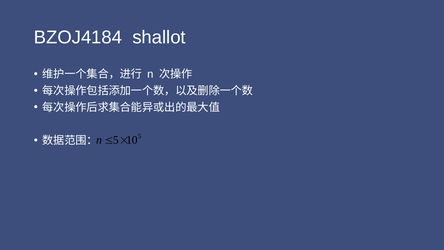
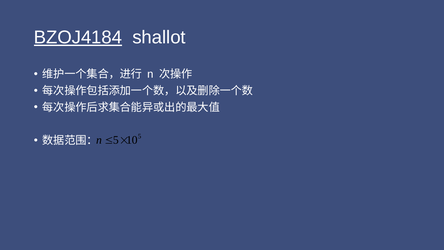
BZOJ4184 underline: none -> present (78, 37)
